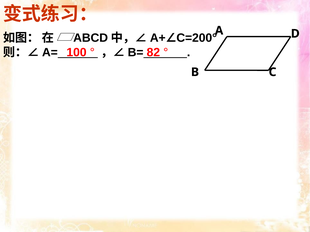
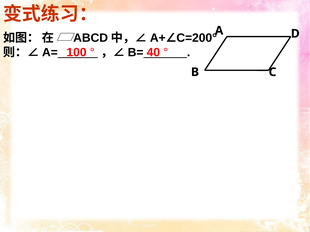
82: 82 -> 40 (153, 53)
